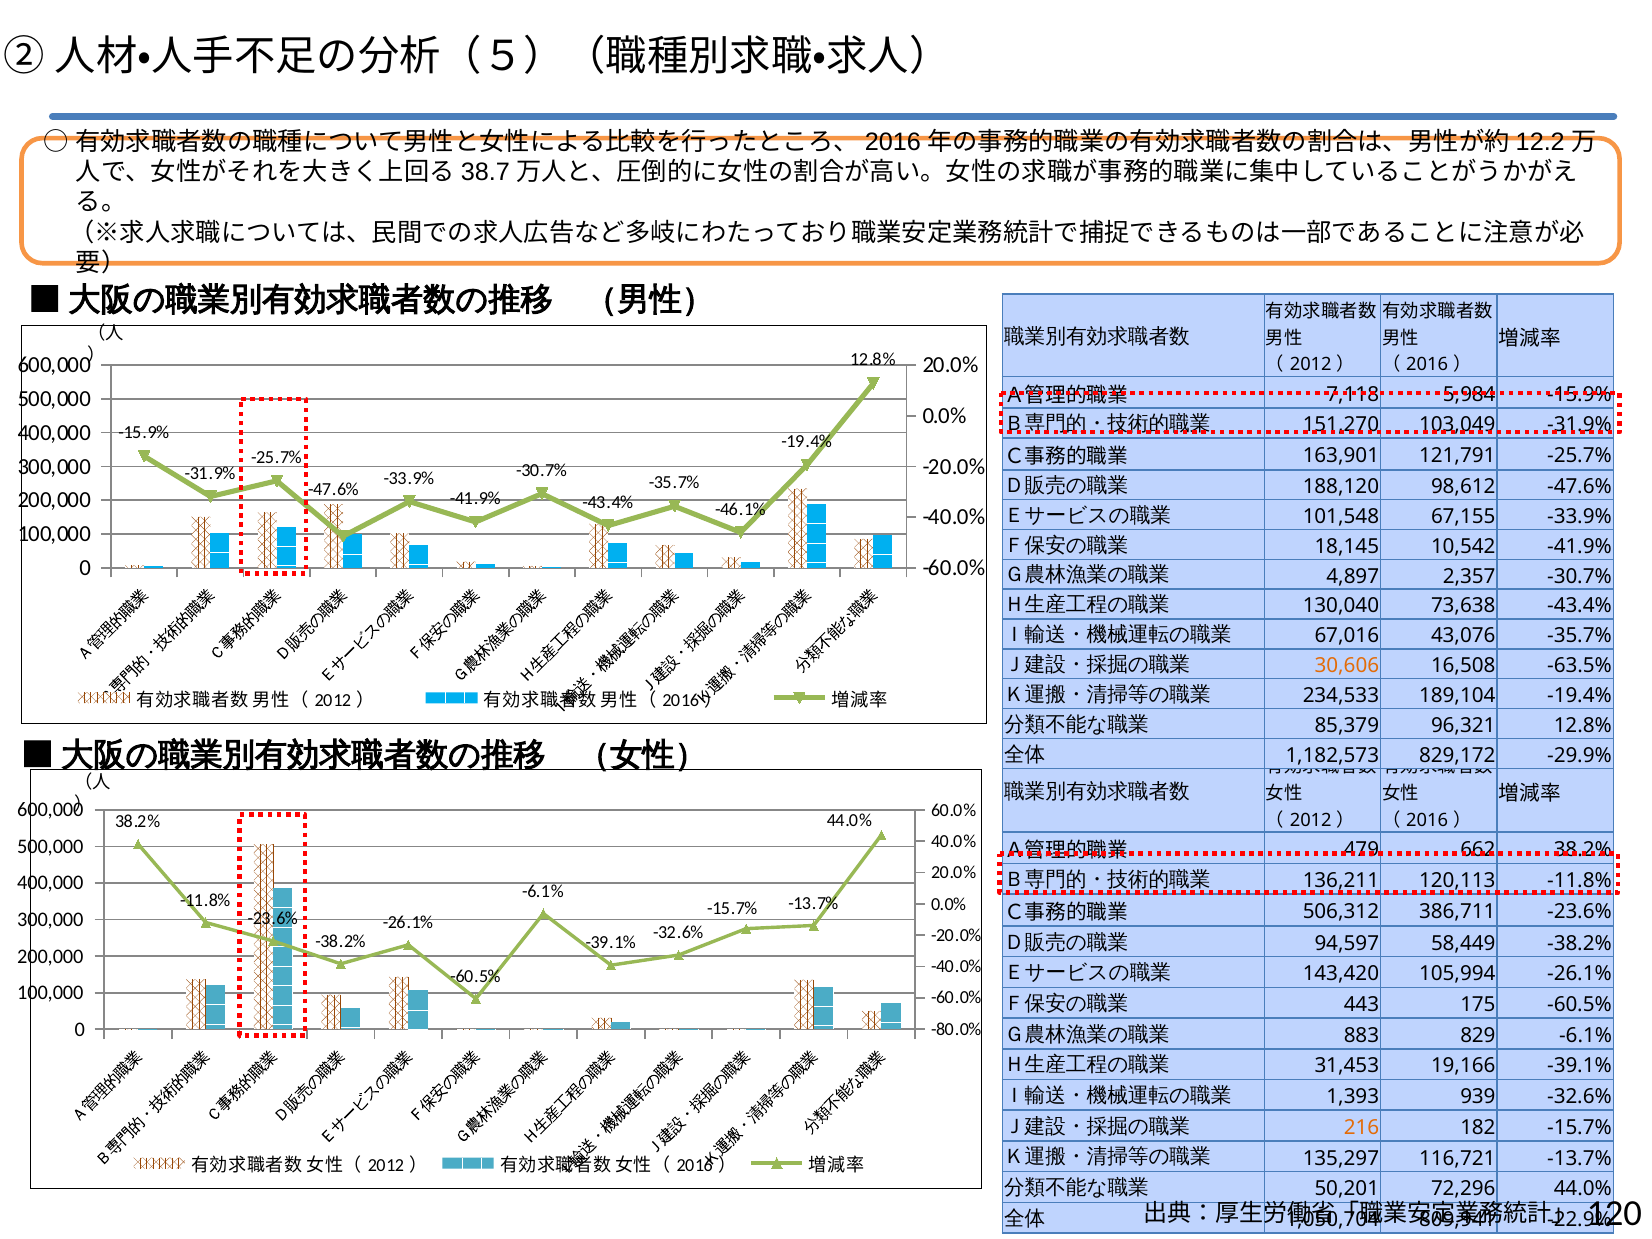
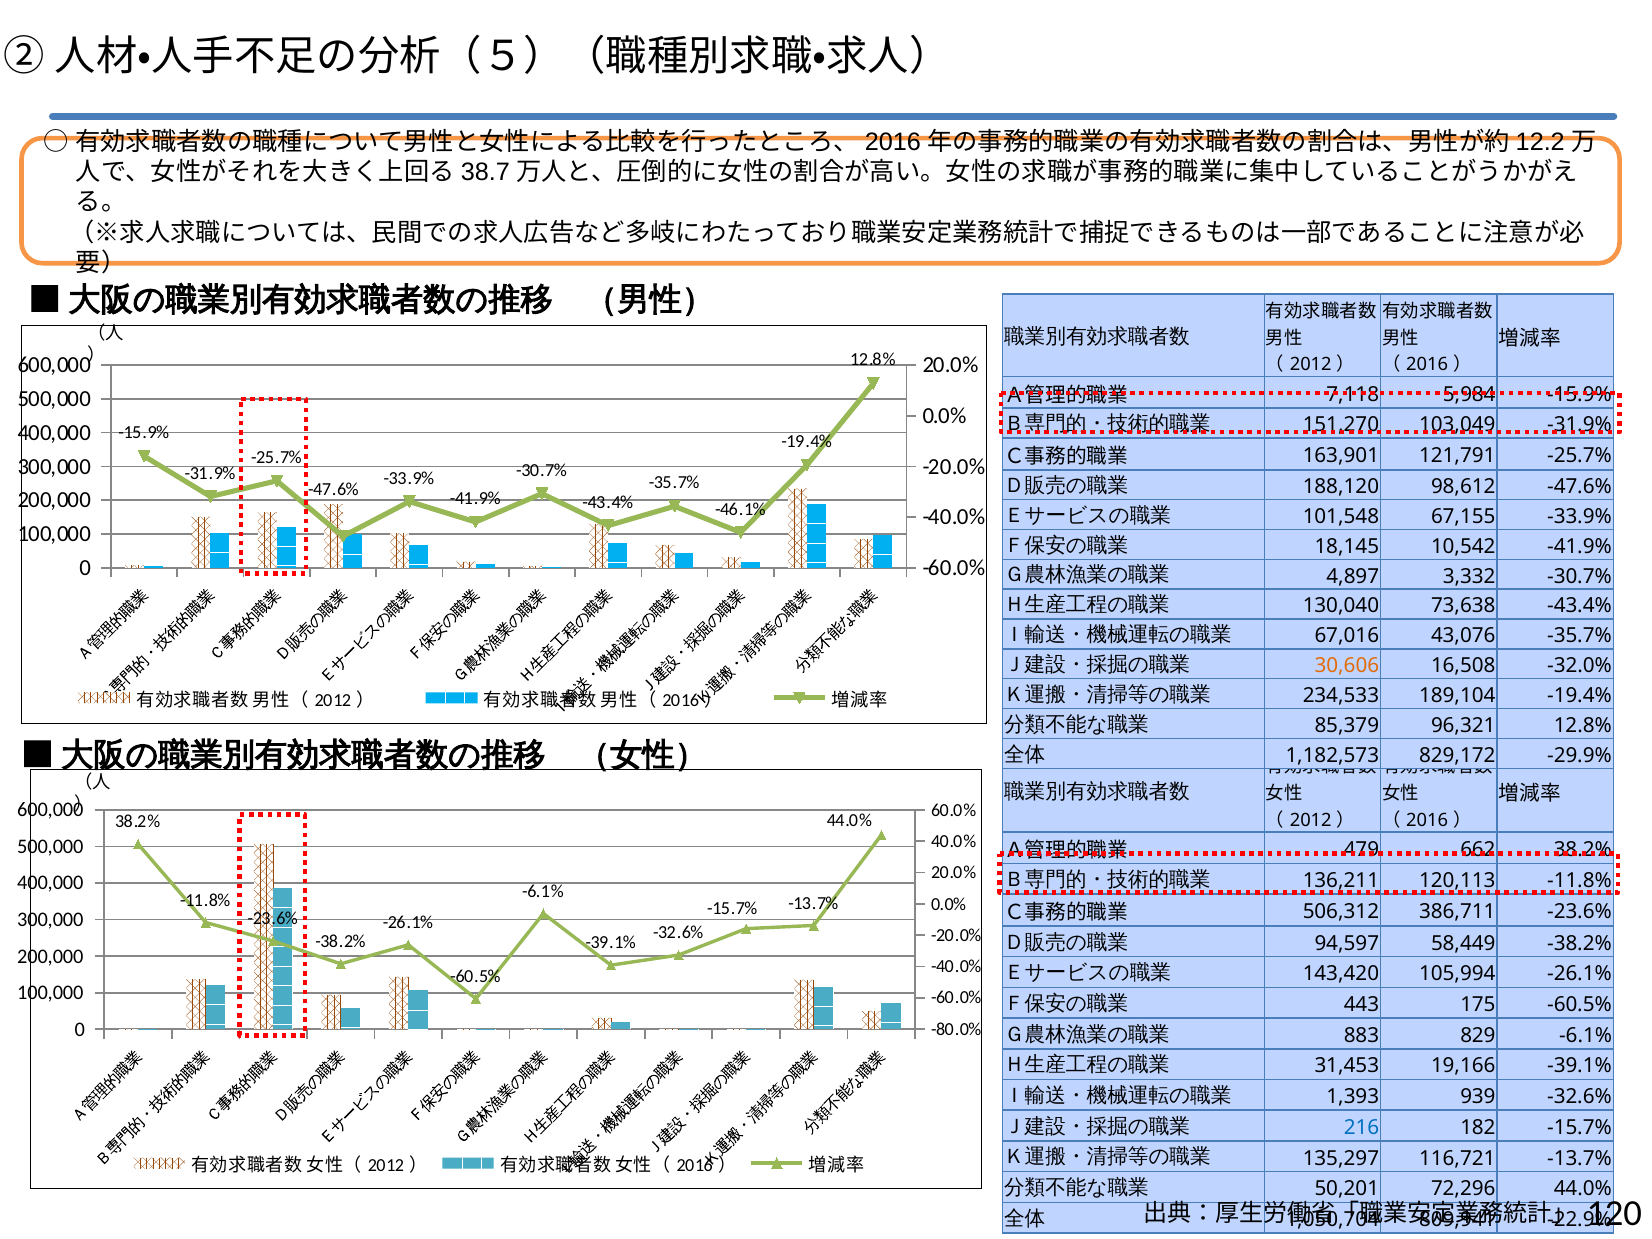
2,357: 2,357 -> 3,332 (1469, 576)
-63.5%: -63.5% -> -32.0% (1580, 666)
216 colour: orange -> blue (1362, 1128)
